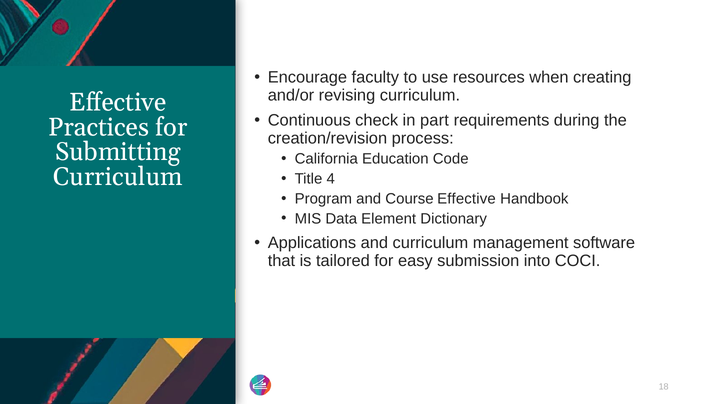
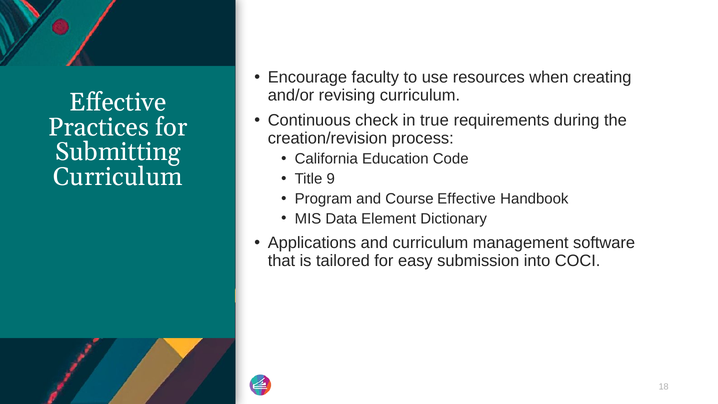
part: part -> true (434, 120)
4: 4 -> 9 (331, 179)
